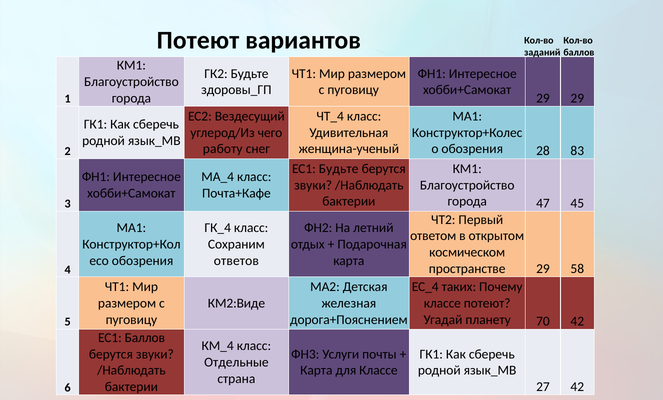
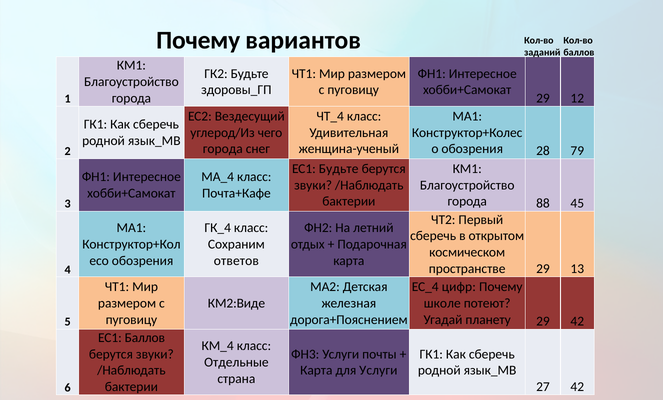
Потеют: Потеют -> Почему (198, 40)
29 29: 29 -> 12 (577, 98)
работу: работу -> города (223, 149)
83: 83 -> 79 (577, 151)
47: 47 -> 88 (543, 203)
ответом: ответом -> сберечь (433, 236)
58: 58 -> 13 (577, 269)
таких: таких -> цифр (459, 287)
классе: классе -> школе (442, 303)
планету 70: 70 -> 29 (543, 321)
для Классе: Классе -> Услуги (378, 370)
